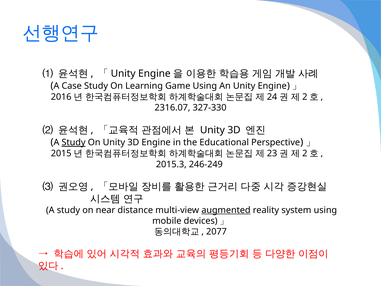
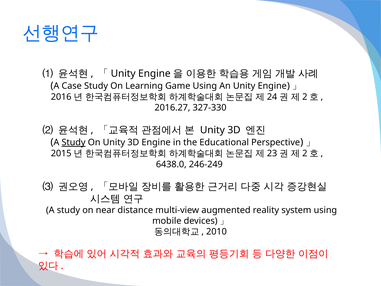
2316.07: 2316.07 -> 2016.27 (172, 108)
2015.3: 2015.3 -> 6438.0 (171, 164)
augmented underline: present -> none (226, 210)
2077: 2077 -> 2010 (216, 232)
